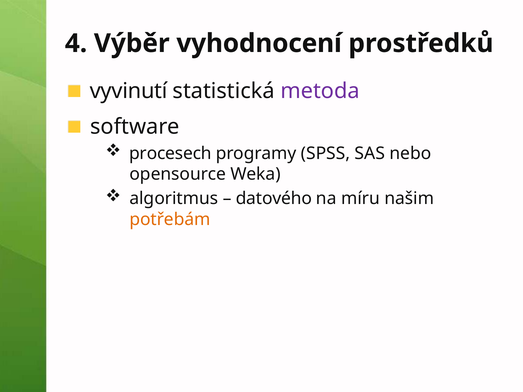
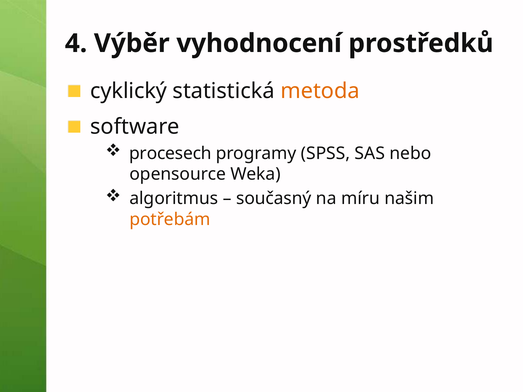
vyvinutí: vyvinutí -> cyklický (129, 91)
metoda colour: purple -> orange (320, 91)
datového: datového -> současný (274, 199)
